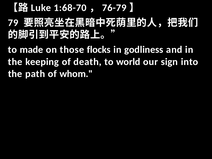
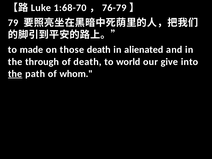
those flocks: flocks -> death (99, 50)
godliness: godliness -> alienated (144, 50)
keeping: keeping -> through (42, 62)
sign: sign -> give (169, 62)
the underline: none -> present (15, 74)
